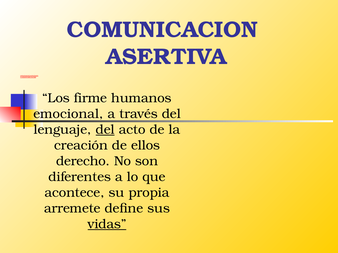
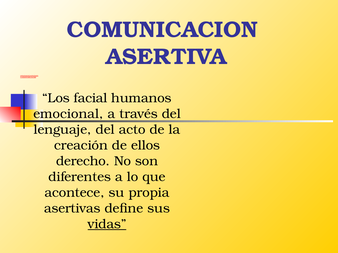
firme: firme -> facial (91, 98)
del underline: present -> none (105, 130)
arremete: arremete -> asertivas (72, 209)
